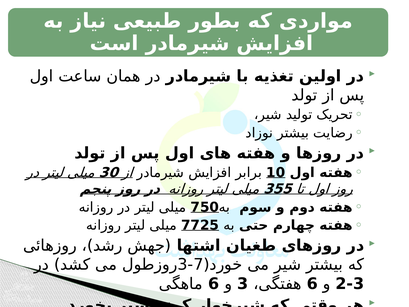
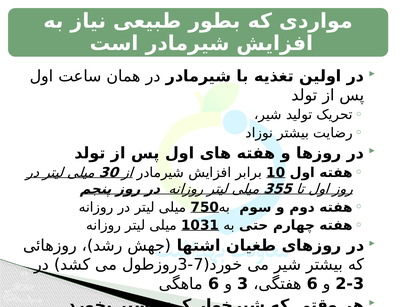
7725: 7725 -> 1031 (200, 225)
